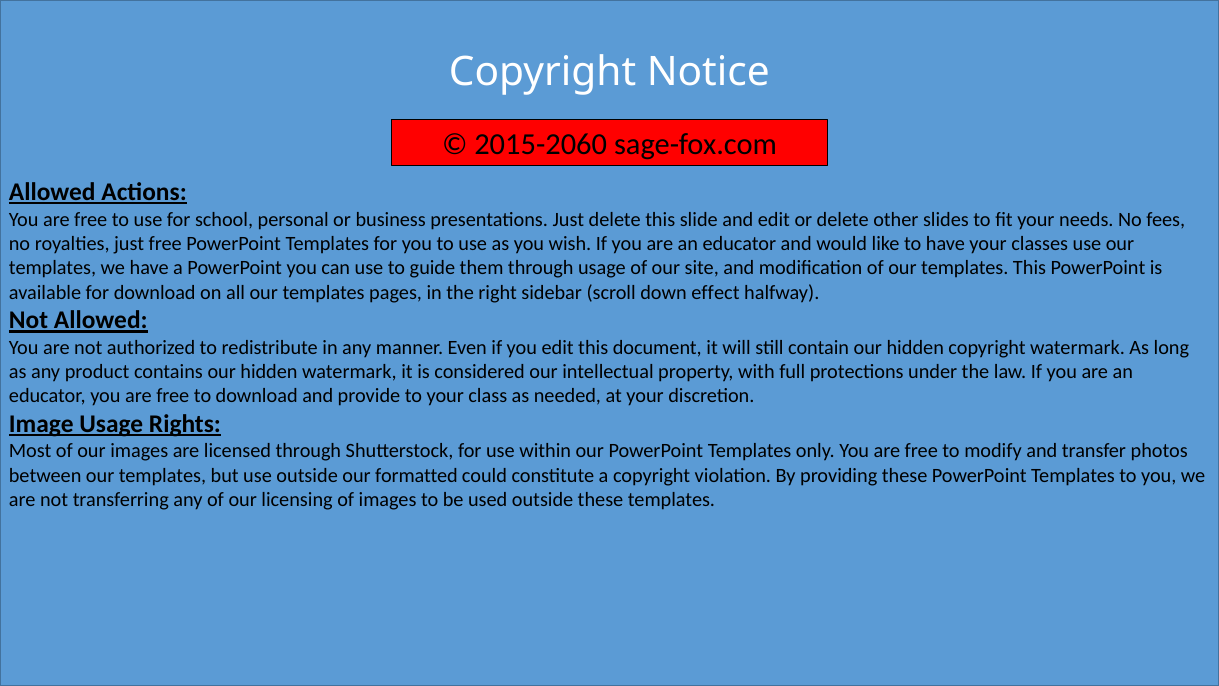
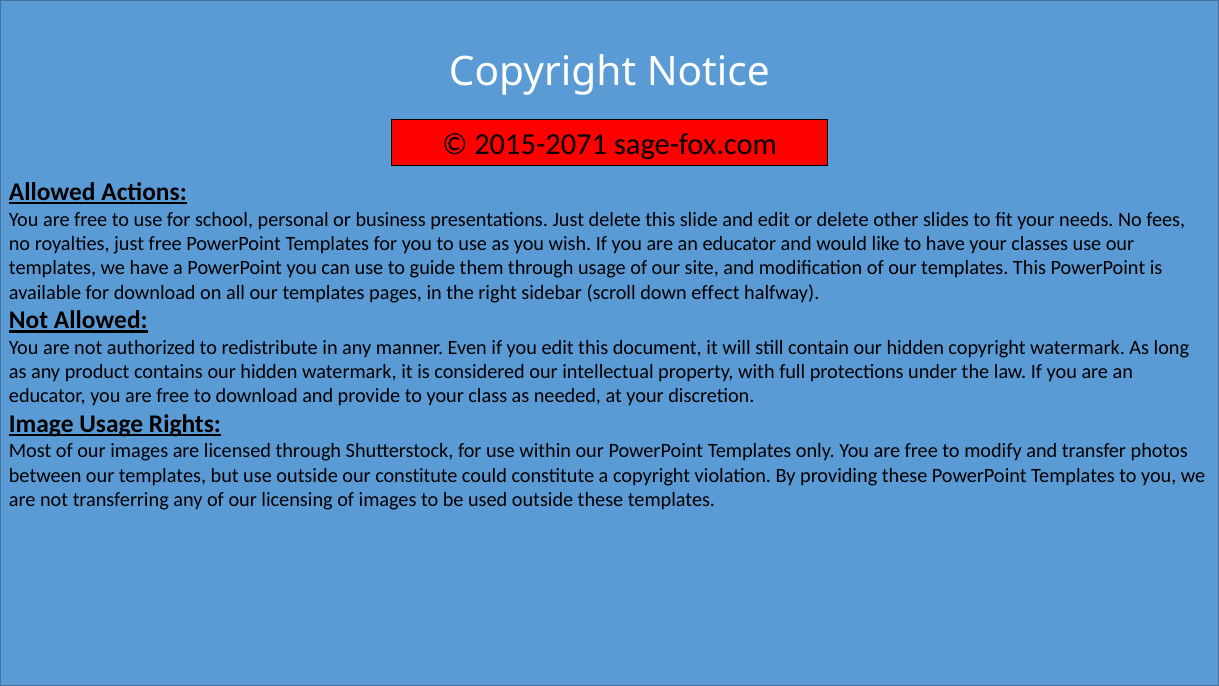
2015-2060: 2015-2060 -> 2015-2071 (541, 145)
our formatted: formatted -> constitute (416, 475)
